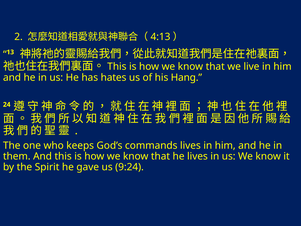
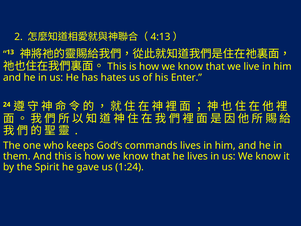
Hang: Hang -> Enter (186, 78)
9:24: 9:24 -> 1:24 (130, 167)
